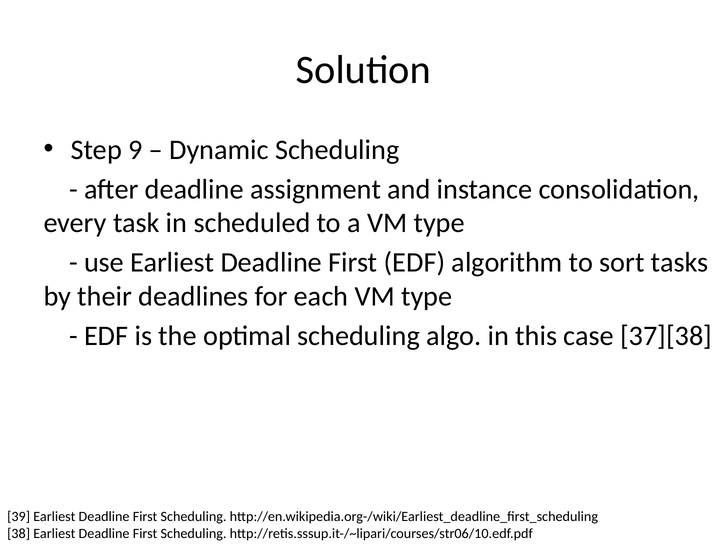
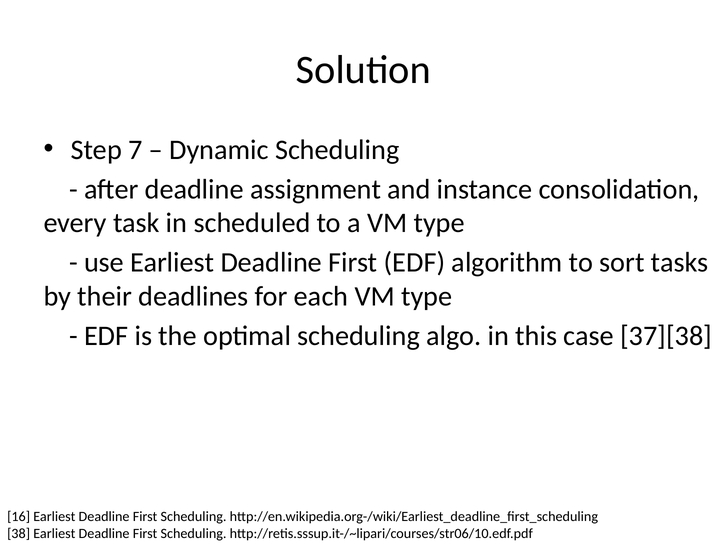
9: 9 -> 7 (135, 150)
39: 39 -> 16 (19, 517)
